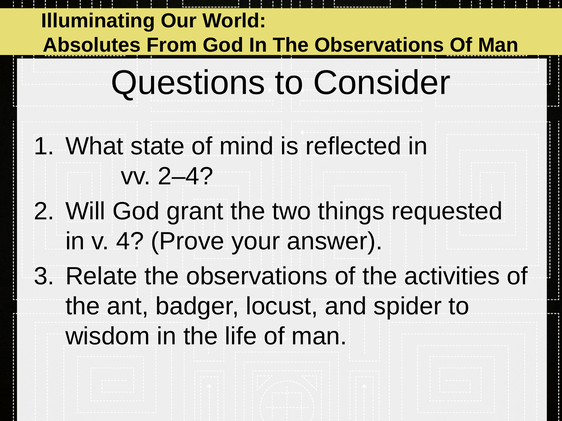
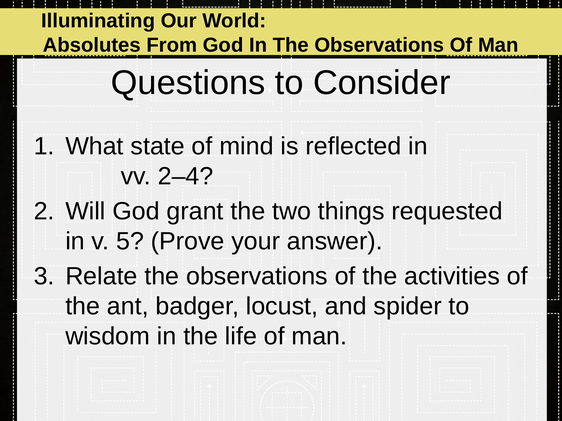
4: 4 -> 5 (130, 242)
